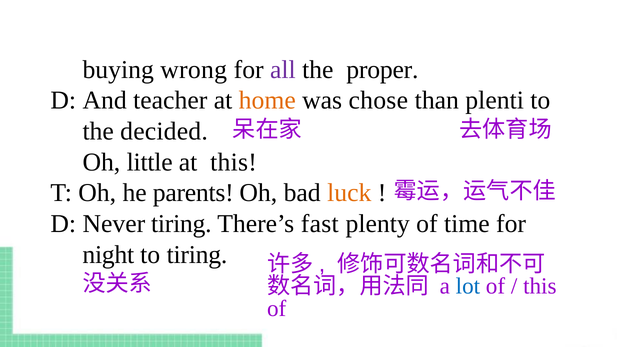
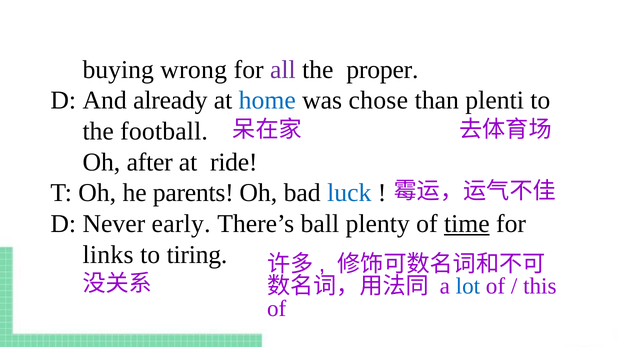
teacher: teacher -> already (170, 100)
home colour: orange -> blue (267, 100)
decided: decided -> football (164, 131)
little: little -> after (150, 162)
at this: this -> ride (234, 162)
luck colour: orange -> blue (349, 193)
Never tiring: tiring -> early (181, 224)
fast: fast -> ball (320, 224)
time underline: none -> present (467, 224)
night: night -> links (108, 255)
